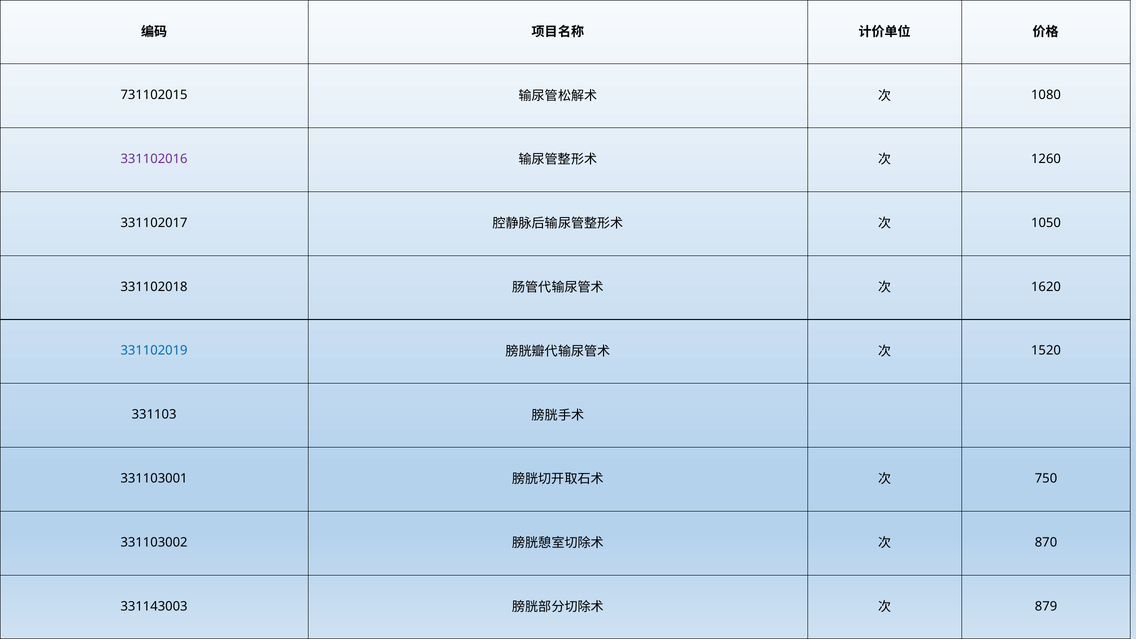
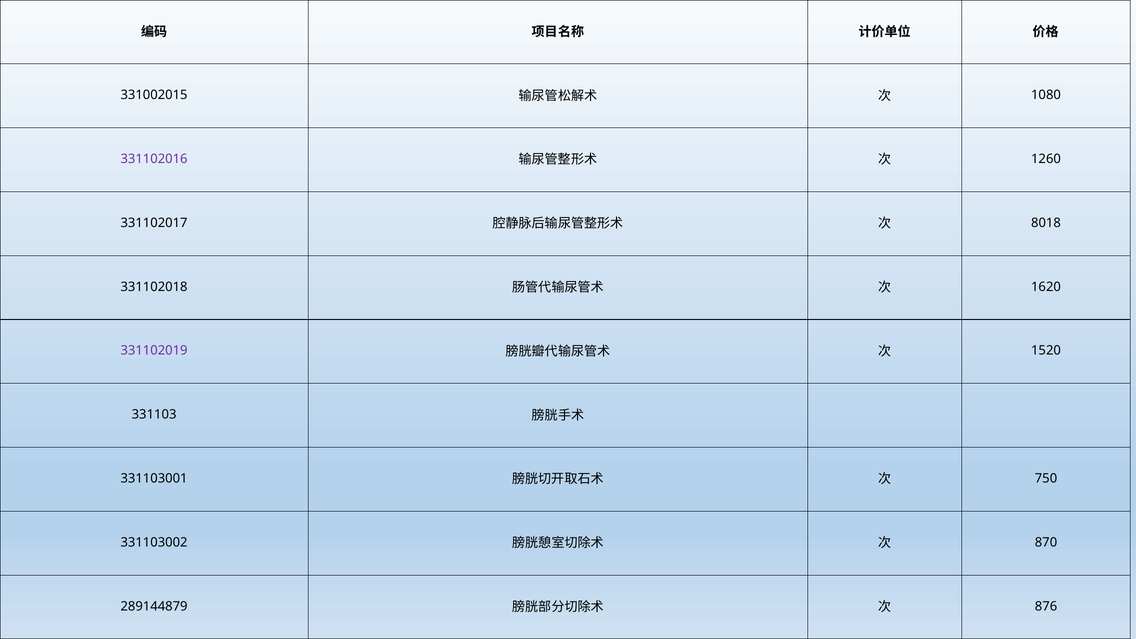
731102015: 731102015 -> 331002015 (154, 95)
1050: 1050 -> 8018 (1046, 223)
331102019 colour: blue -> purple (154, 351)
331143003: 331143003 -> 289144879 (154, 606)
879: 879 -> 876 (1046, 606)
